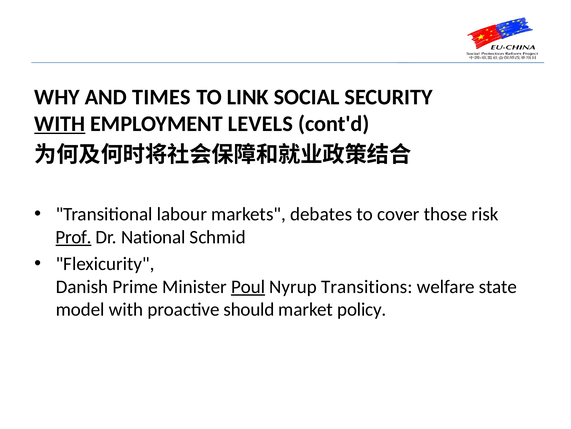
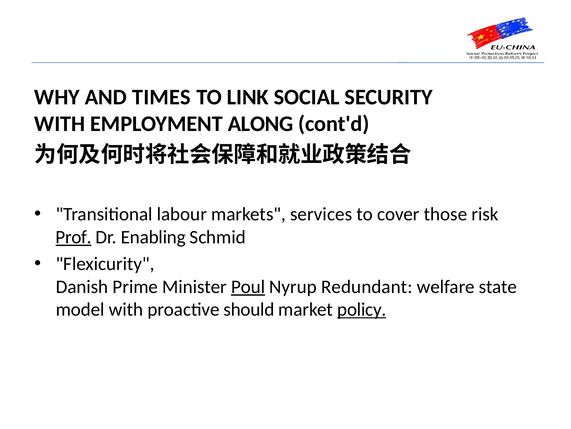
WITH underline: present -> none (60, 124)
LEVELS: LEVELS -> ALONG (261, 124)
debates: debates -> services (321, 214)
National: National -> Enabling (153, 237)
Transitions: Transitions -> Redundant (367, 286)
policy underline: none -> present (362, 309)
